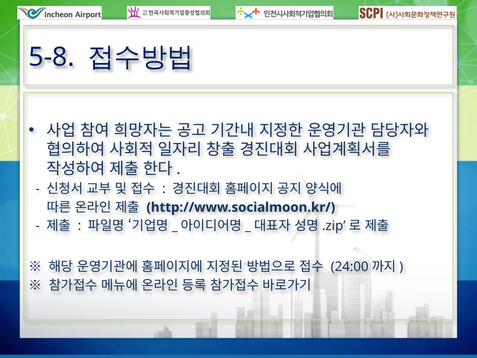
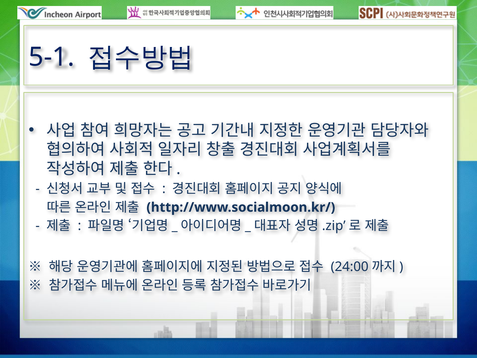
5-8: 5-8 -> 5-1 (52, 57)
